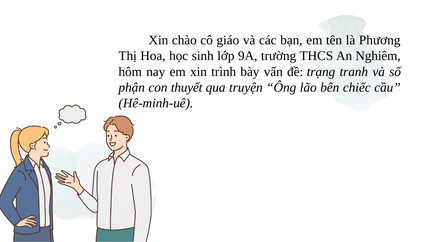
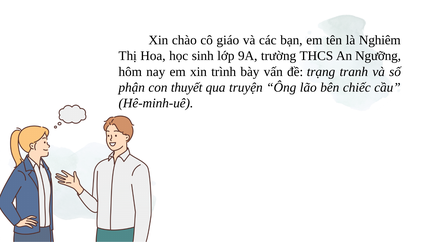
Phương: Phương -> Nghiêm (380, 40)
Nghiêm: Nghiêm -> Ngưỡng (378, 56)
